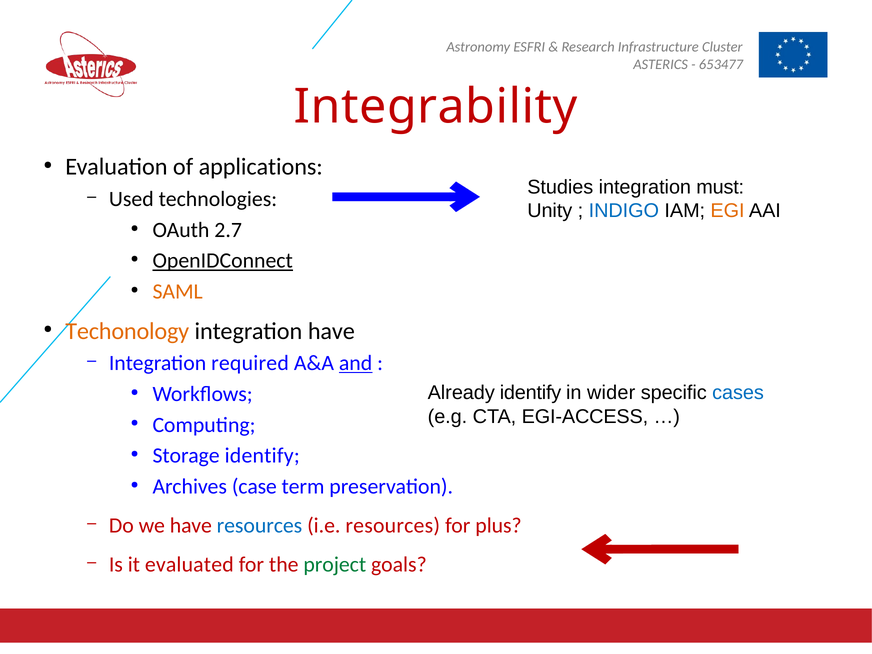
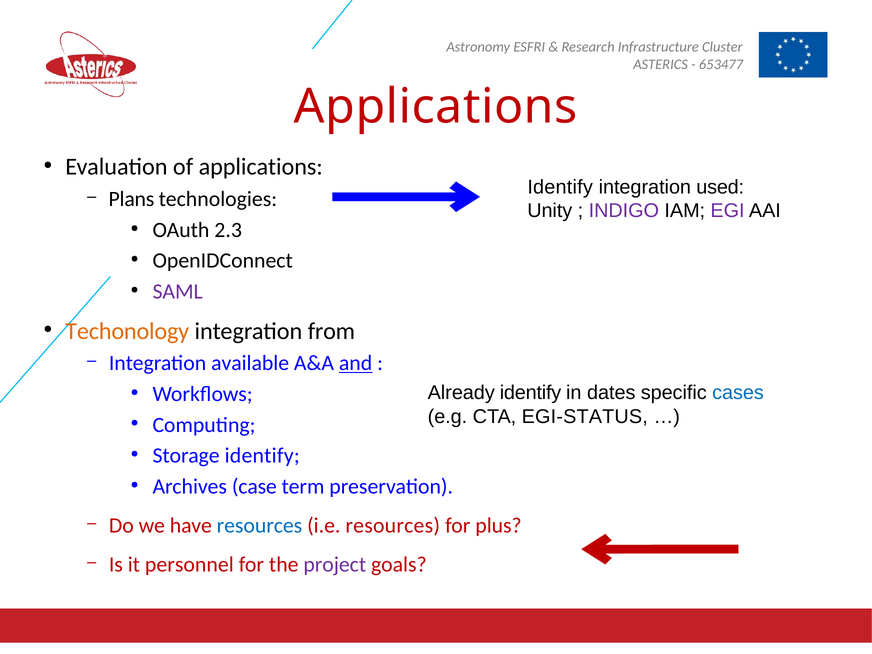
Integrability: Integrability -> Applications (436, 107)
Studies: Studies -> Identify (560, 187)
must: must -> used (720, 187)
Used: Used -> Plans (131, 199)
INDIGO colour: blue -> purple (624, 211)
EGI colour: orange -> purple (728, 211)
2.7: 2.7 -> 2.3 (228, 230)
OpenIDConnect underline: present -> none (223, 261)
SAML colour: orange -> purple (178, 292)
integration have: have -> from (331, 331)
required: required -> available (250, 363)
wider: wider -> dates (611, 393)
EGI-ACCESS: EGI-ACCESS -> EGI-STATUS (585, 417)
evaluated: evaluated -> personnel (189, 565)
project colour: green -> purple (335, 565)
